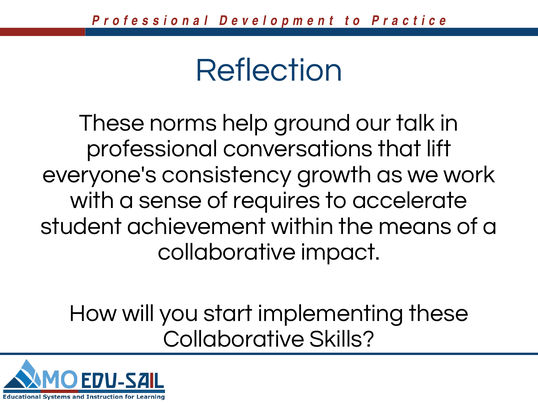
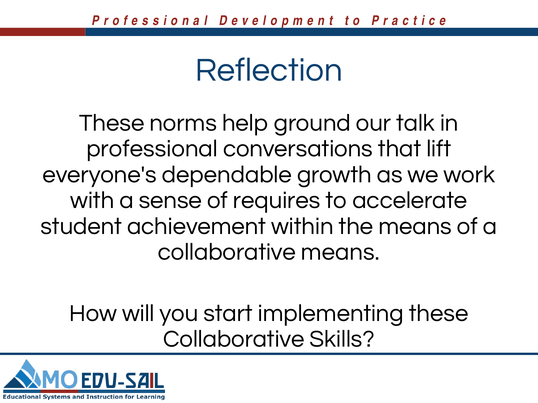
consistency: consistency -> dependable (227, 175)
collaborative impact: impact -> means (340, 252)
